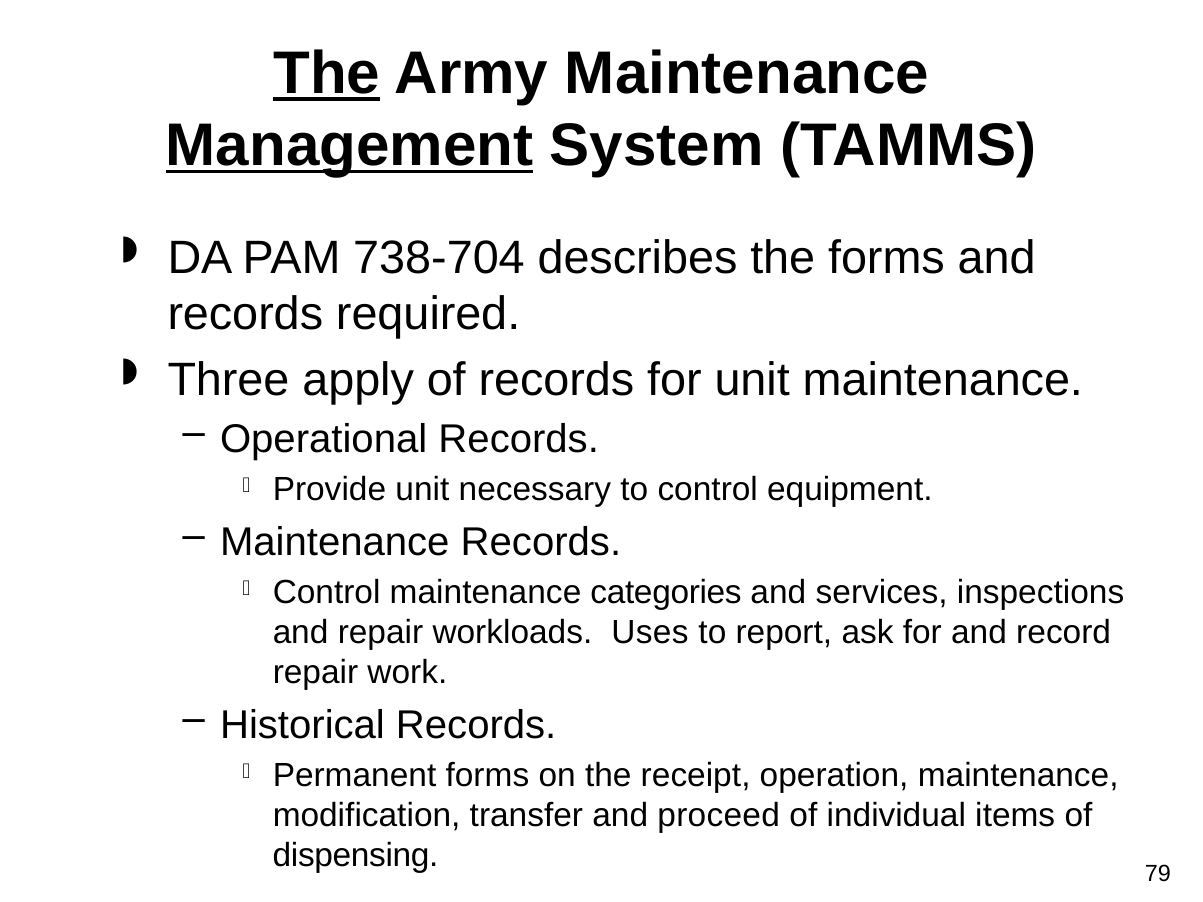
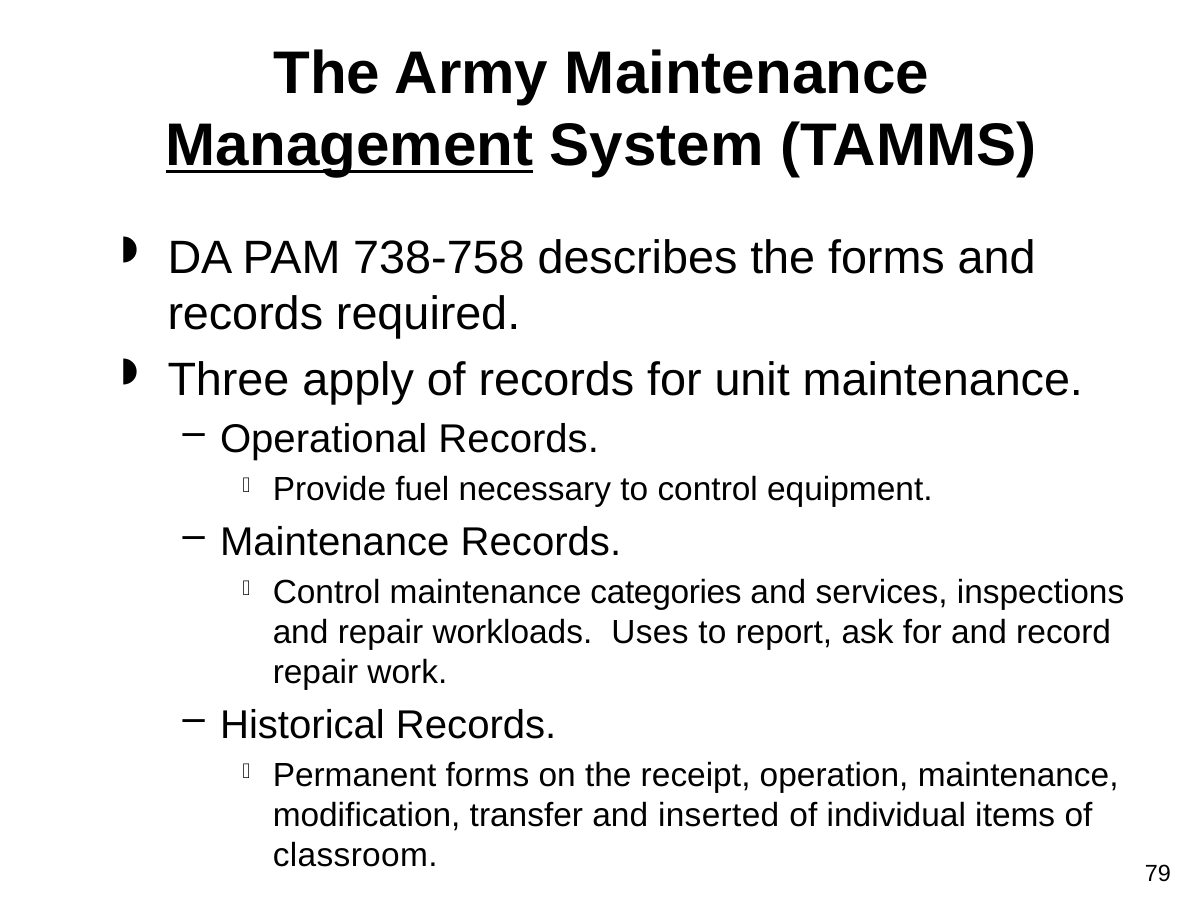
The underline: present -> none (327, 73)
738-704: 738-704 -> 738-758 (439, 258)
Provide unit: unit -> fuel (422, 490)
proceed: proceed -> inserted (719, 816)
dispensing: dispensing -> classroom (355, 856)
